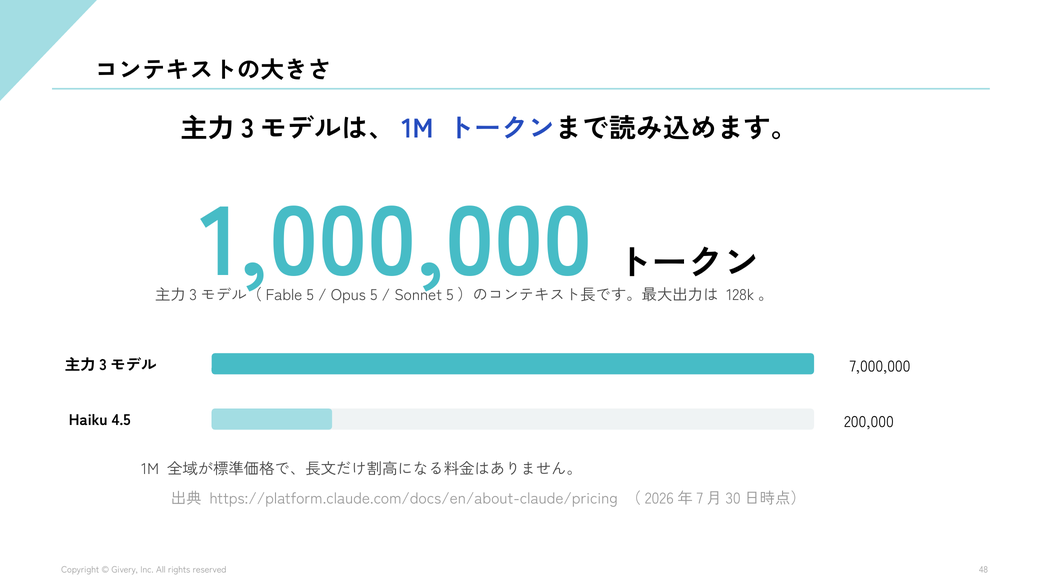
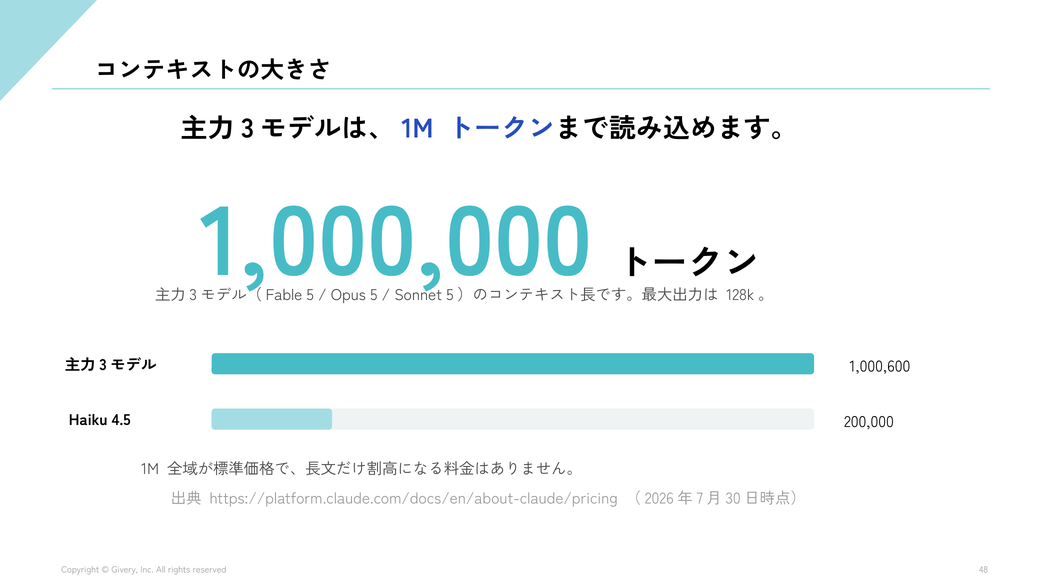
7,000,000: 7,000,000 -> 1,000,600 (880, 367)
